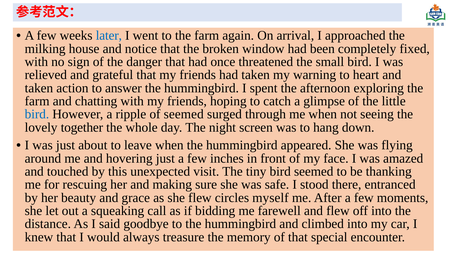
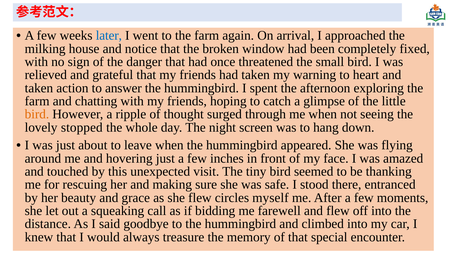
bird colour: blue -> orange (37, 114)
of seemed: seemed -> thought (184, 114)
together: together -> stopped (82, 127)
